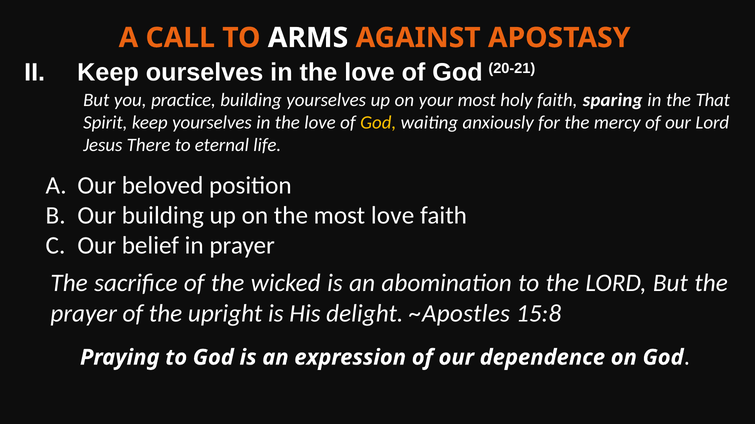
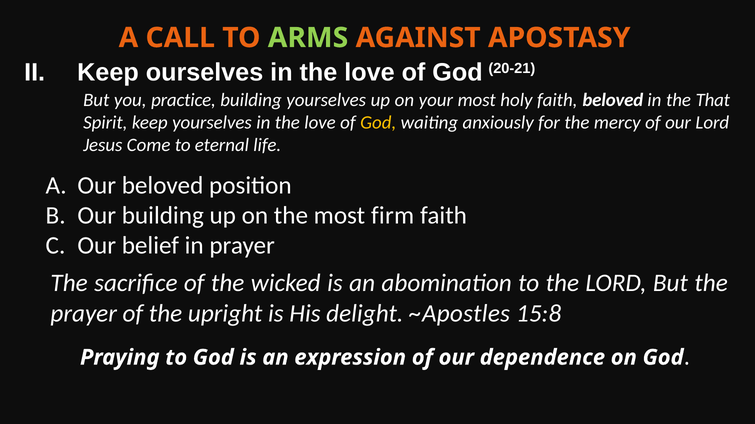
ARMS colour: white -> light green (308, 38)
faith sparing: sparing -> beloved (613, 100)
There: There -> Come (149, 145)
most love: love -> firm (393, 216)
